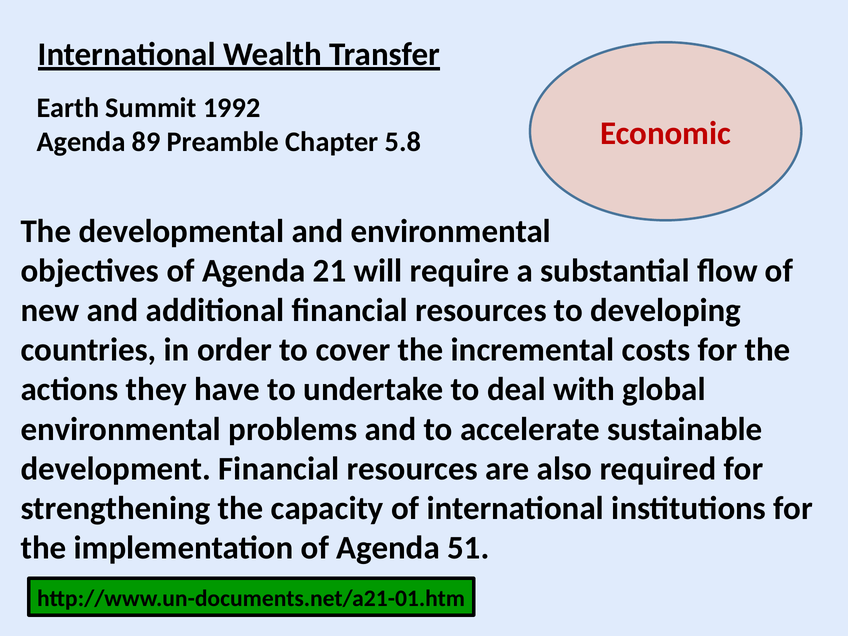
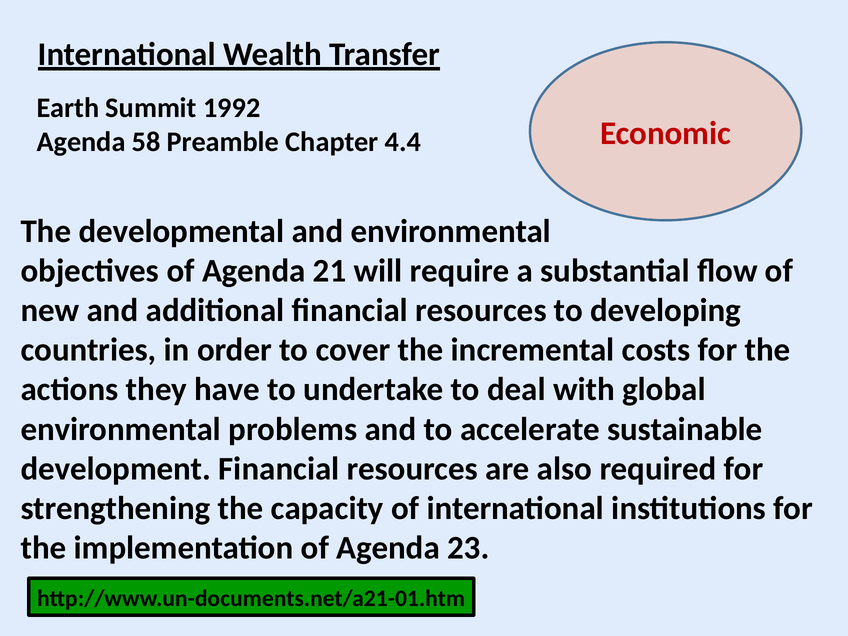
89: 89 -> 58 (146, 142)
5.8: 5.8 -> 4.4 (403, 142)
51: 51 -> 23 (468, 548)
